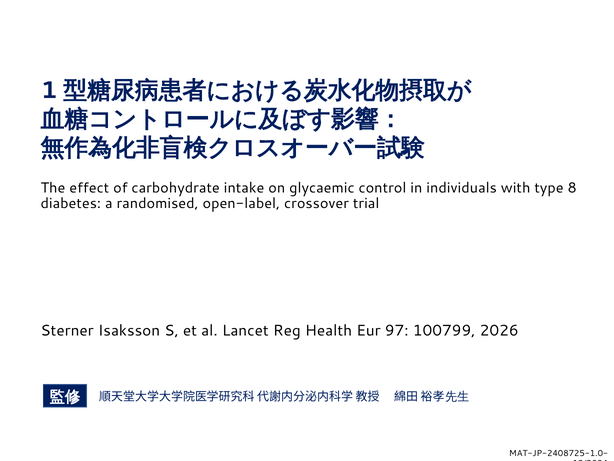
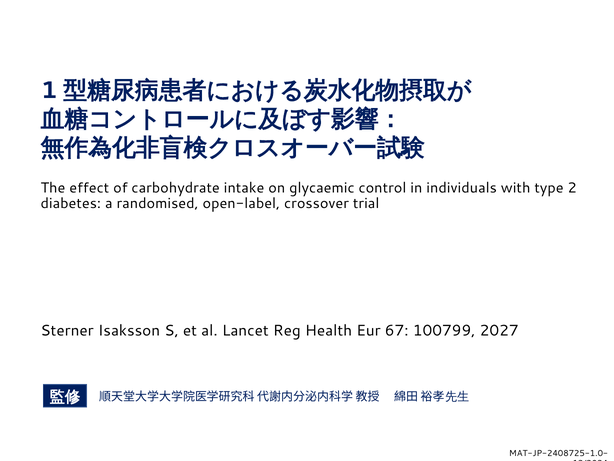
8: 8 -> 2 (572, 188)
97: 97 -> 67 (397, 331)
2026: 2026 -> 2027 (499, 331)
